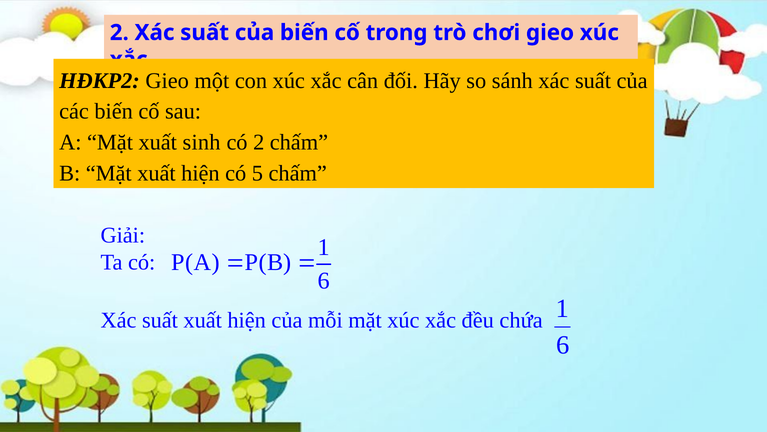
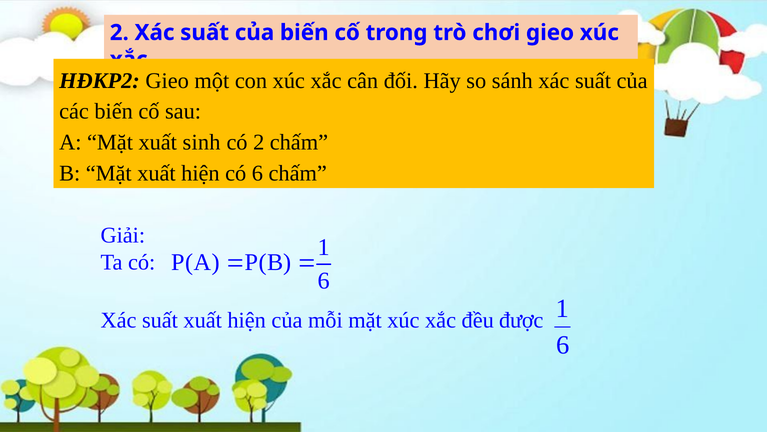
có 5: 5 -> 6 (257, 173)
chứa: chứa -> được (521, 320)
